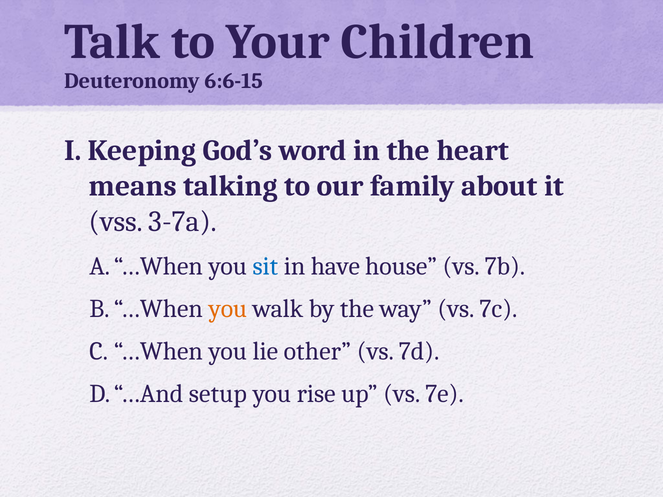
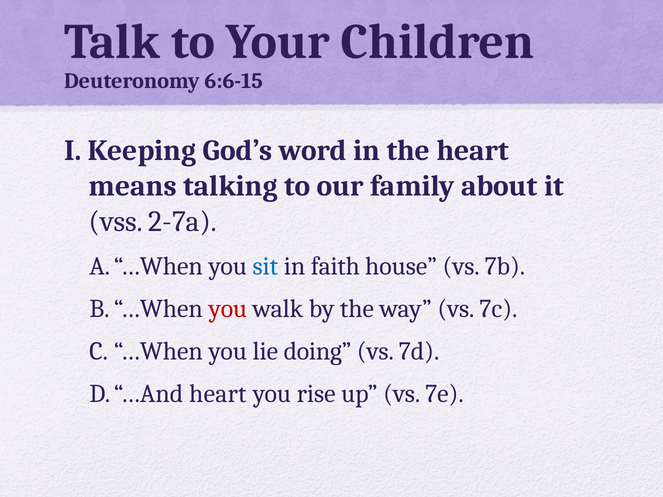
3-7a: 3-7a -> 2-7a (183, 222)
have: have -> faith (335, 266)
you colour: orange -> red (228, 309)
other: other -> doing (317, 351)
setup: setup -> heart (218, 394)
